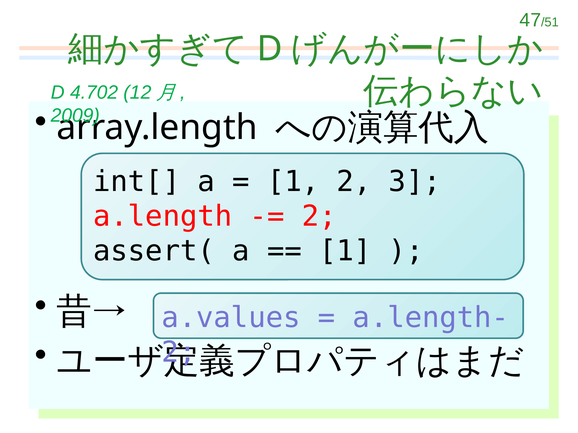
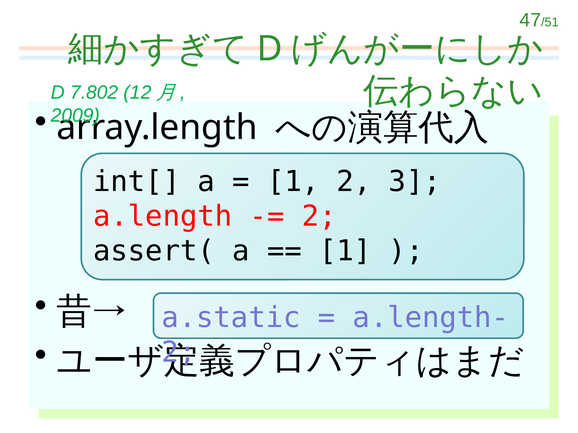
4.702: 4.702 -> 7.802 (94, 92)
a.values: a.values -> a.static (231, 318)
